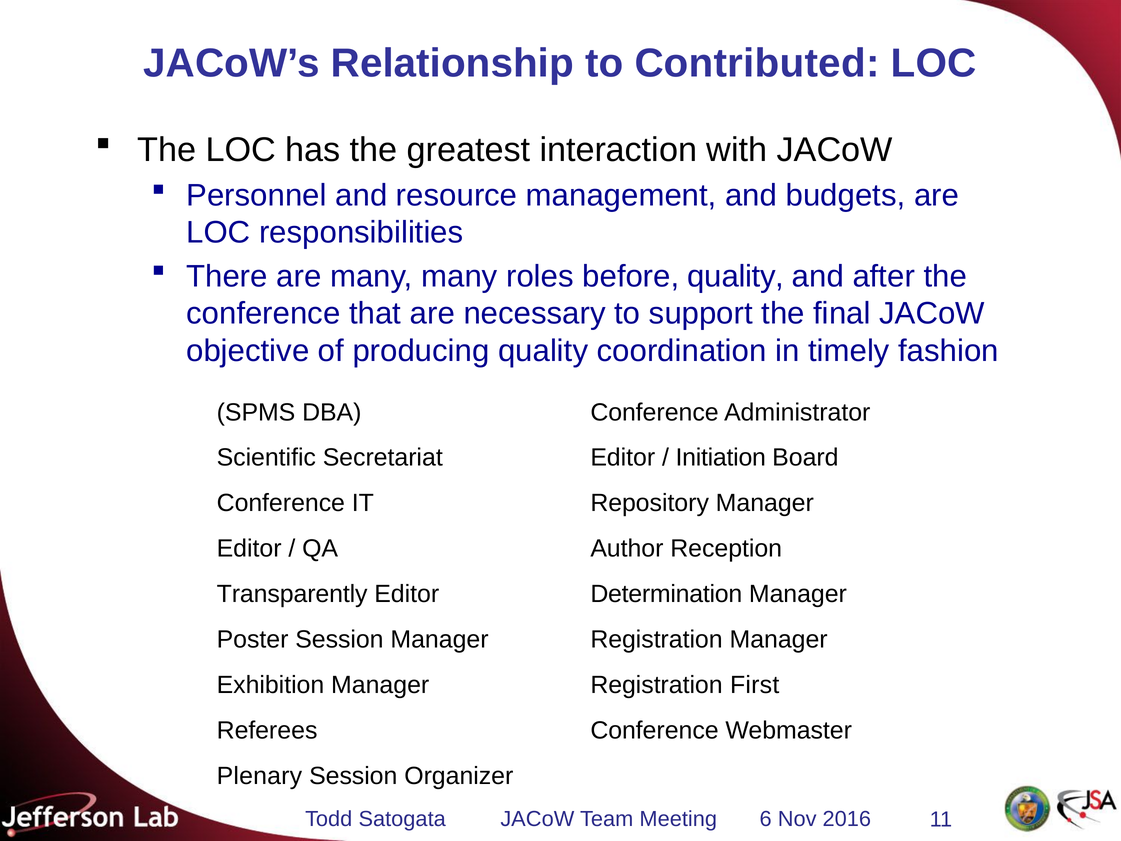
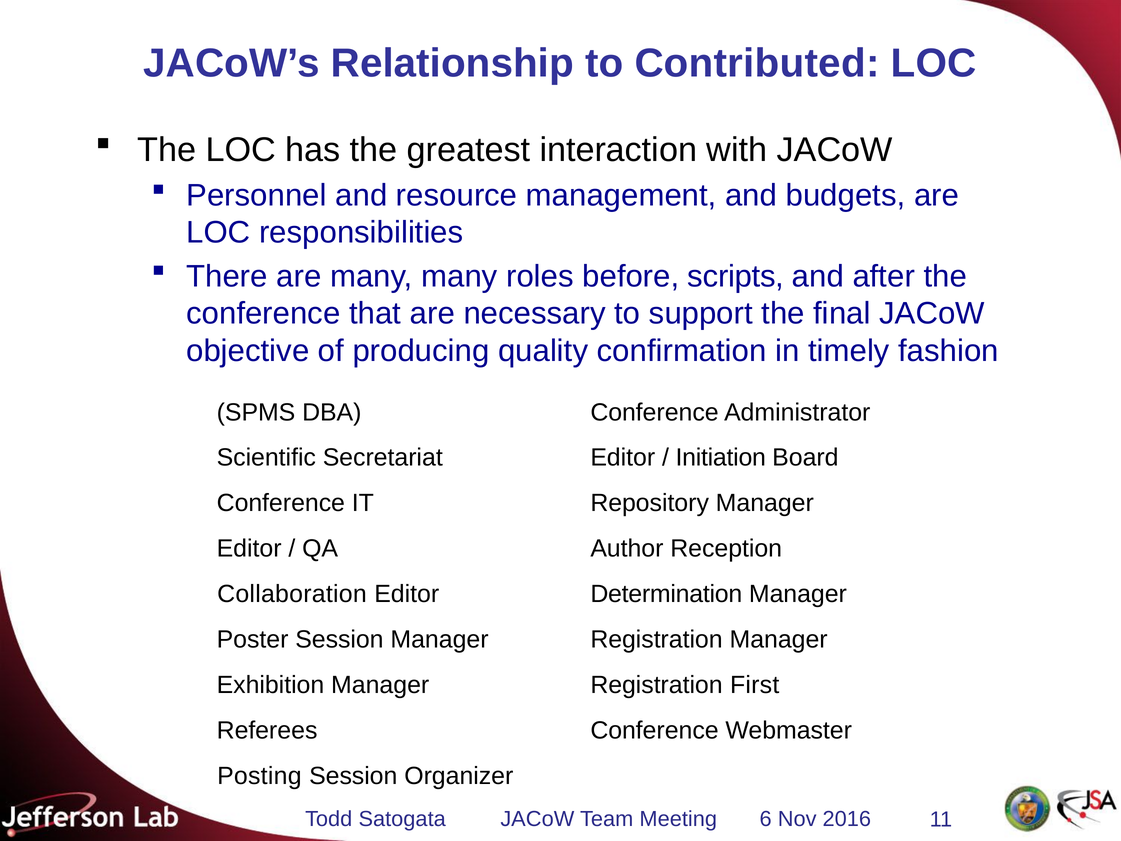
before quality: quality -> scripts (736, 276)
coordination: coordination -> confirmation (682, 351)
Transparently: Transparently -> Collaboration (292, 594)
Plenary: Plenary -> Posting (259, 776)
